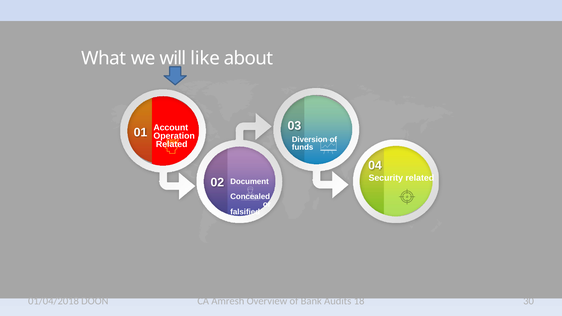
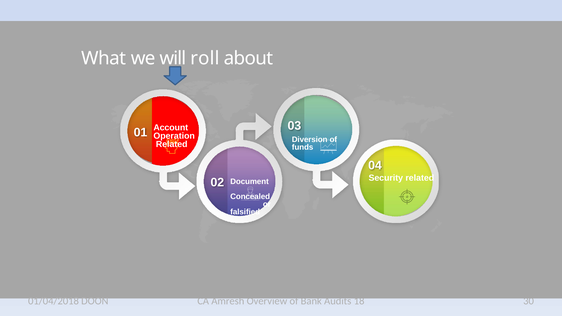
like: like -> roll (205, 58)
